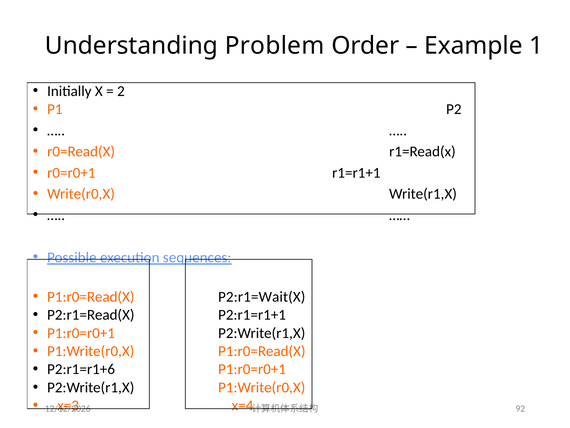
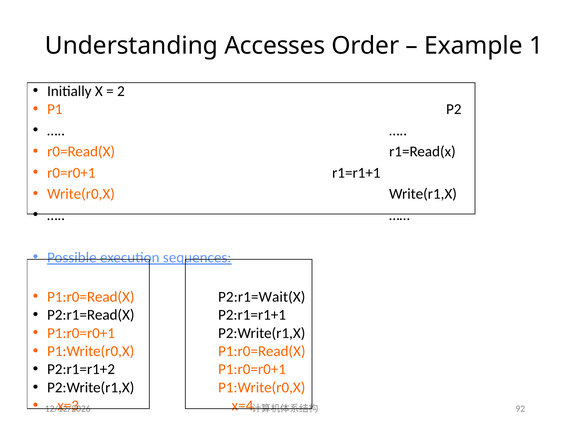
Problem: Problem -> Accesses (275, 46)
P2:r1=r1+6: P2:r1=r1+6 -> P2:r1=r1+2 (81, 369)
